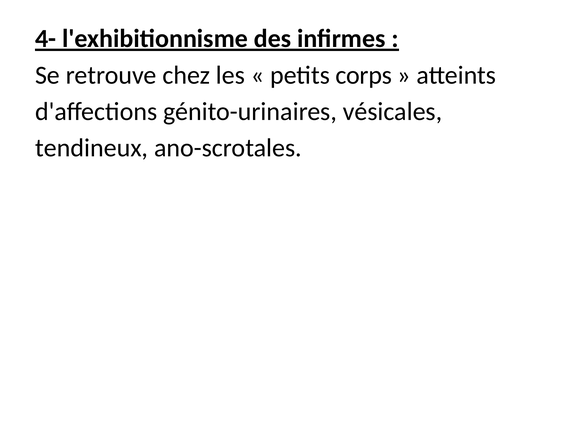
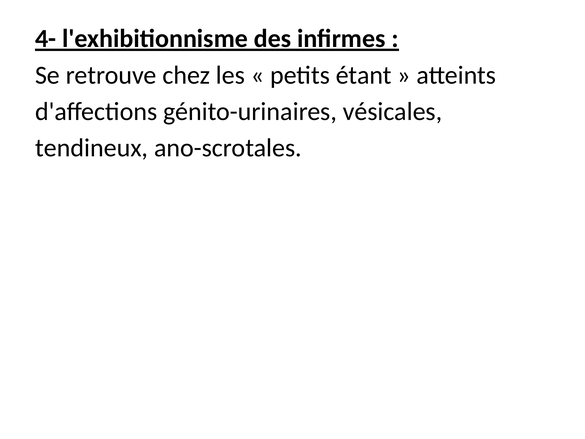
corps: corps -> étant (364, 75)
